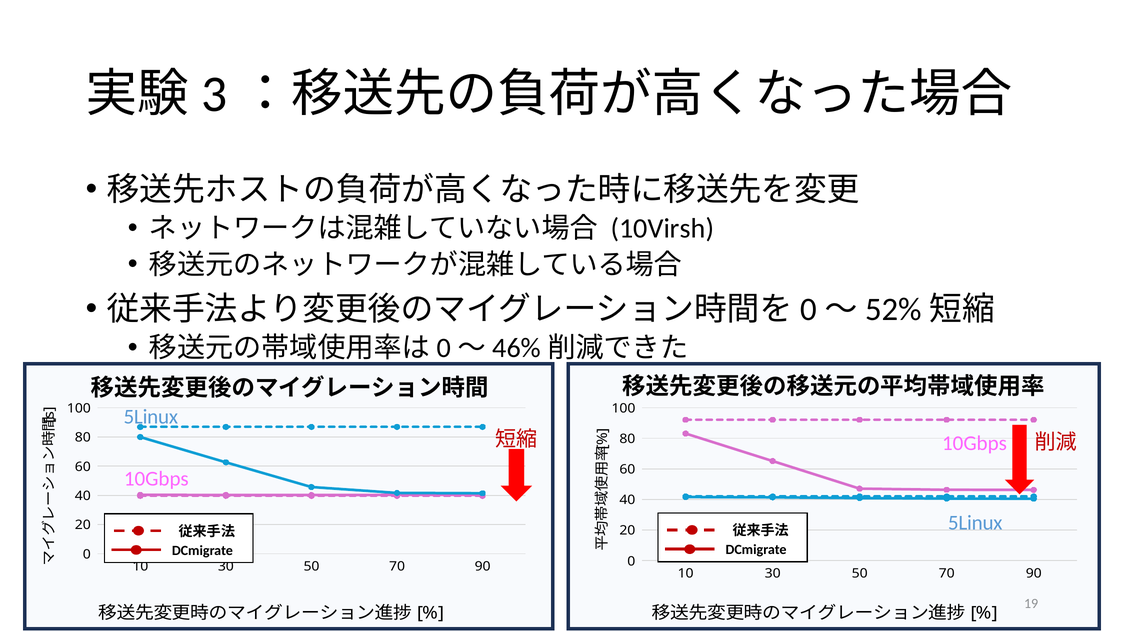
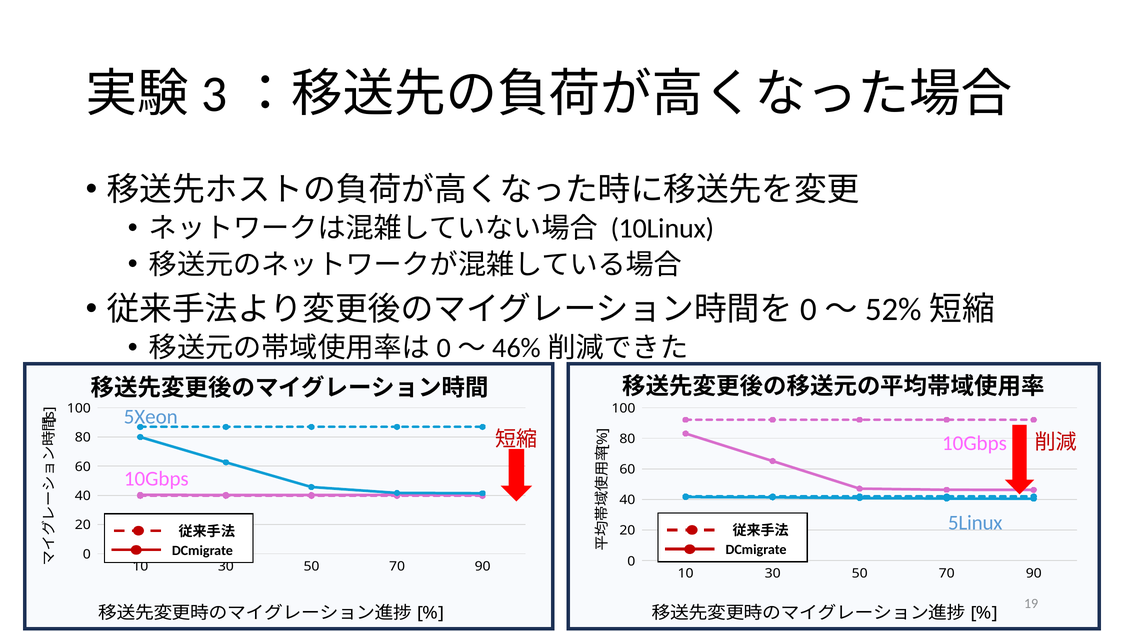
10Virsh: 10Virsh -> 10Linux (662, 229)
5Linux: 5Linux -> 5Xeon (151, 417)
